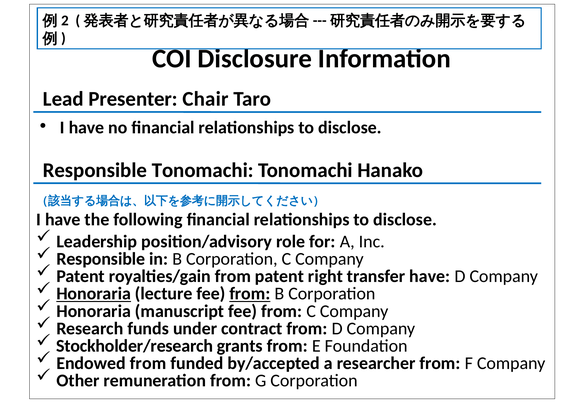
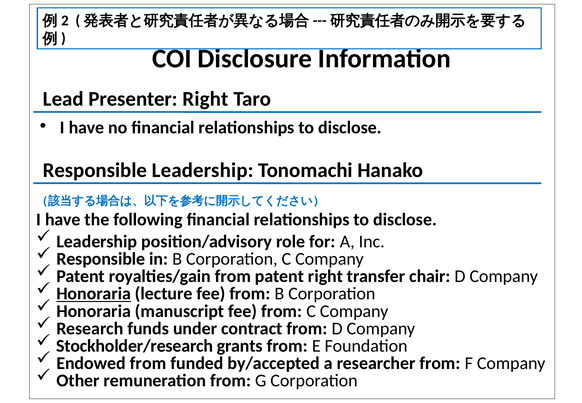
Presenter Chair: Chair -> Right (206, 99)
Responsible Tonomachi: Tonomachi -> Leadership (203, 170)
transfer have: have -> chair (430, 276)
from underline: present -> none (250, 294)
